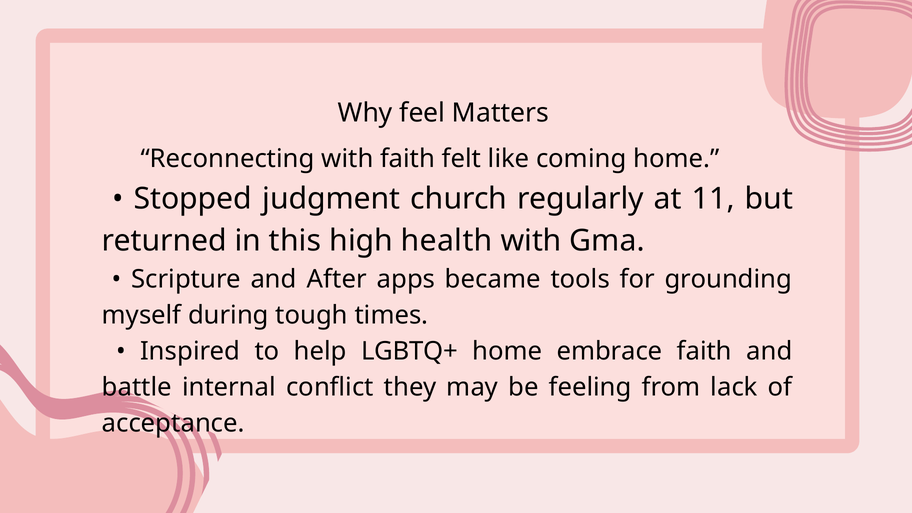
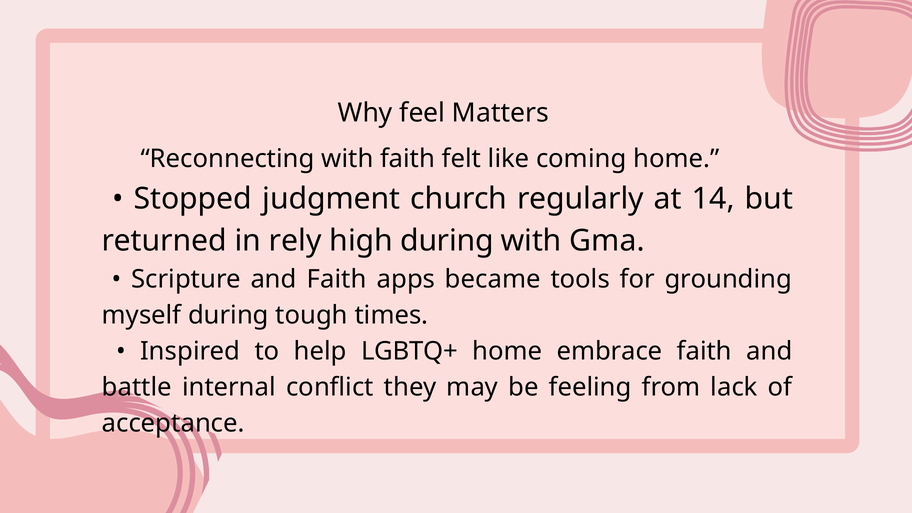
11: 11 -> 14 (713, 199)
this: this -> rely (295, 241)
high health: health -> during (447, 241)
and After: After -> Faith (337, 279)
